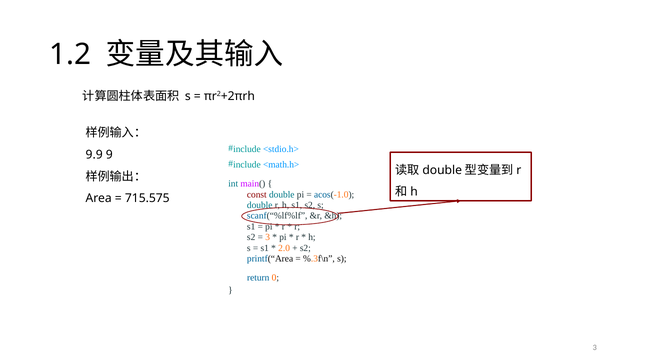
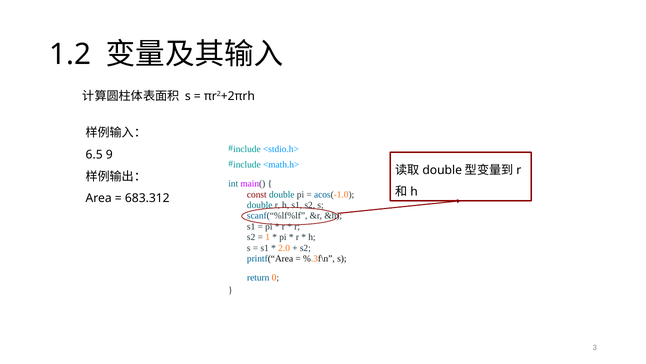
9.9: 9.9 -> 6.5 (94, 155)
715.575: 715.575 -> 683.312 (147, 198)
3: 3 -> 1 (268, 237)
